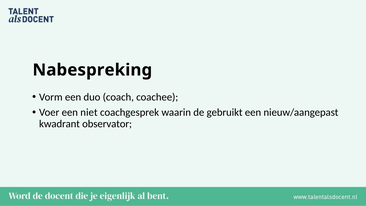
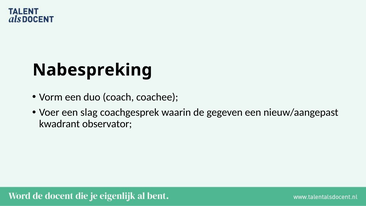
niet: niet -> slag (89, 112)
gebruikt: gebruikt -> gegeven (225, 112)
